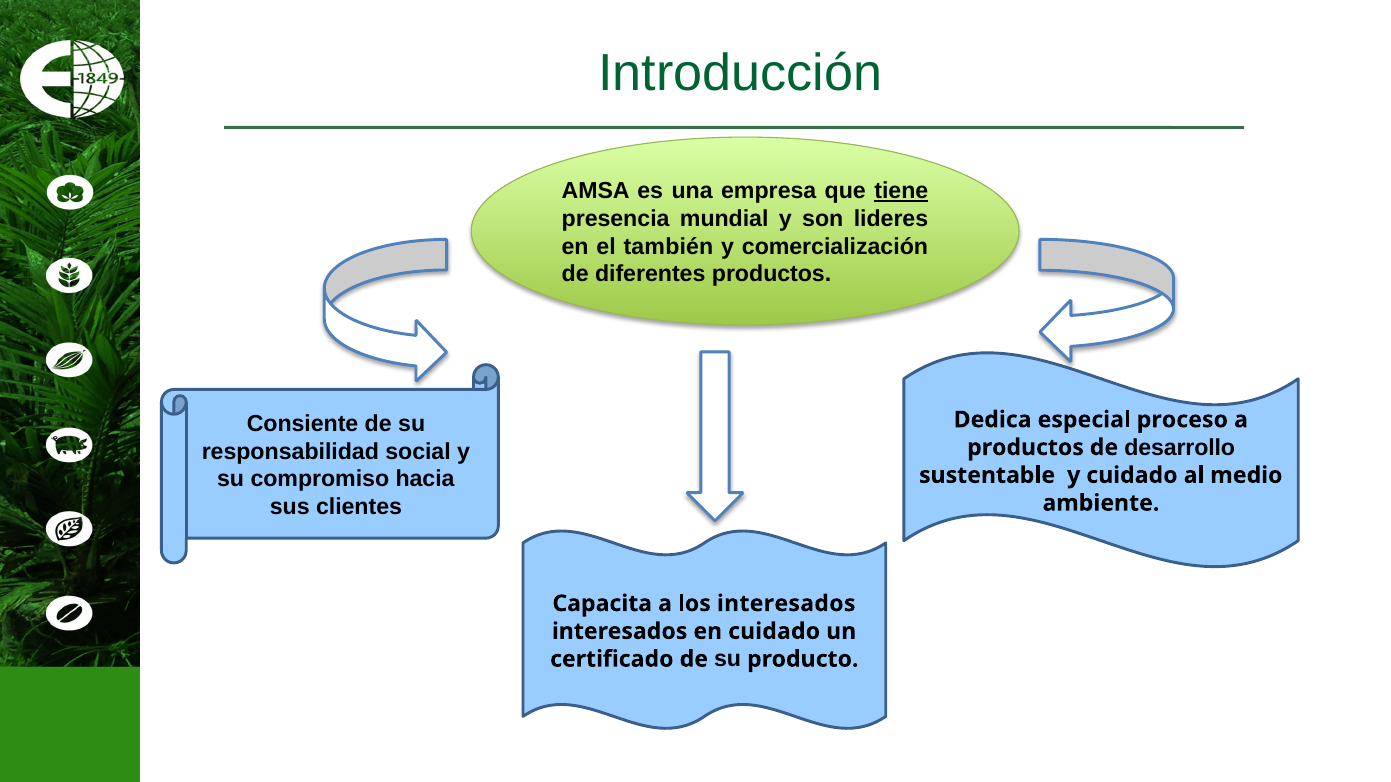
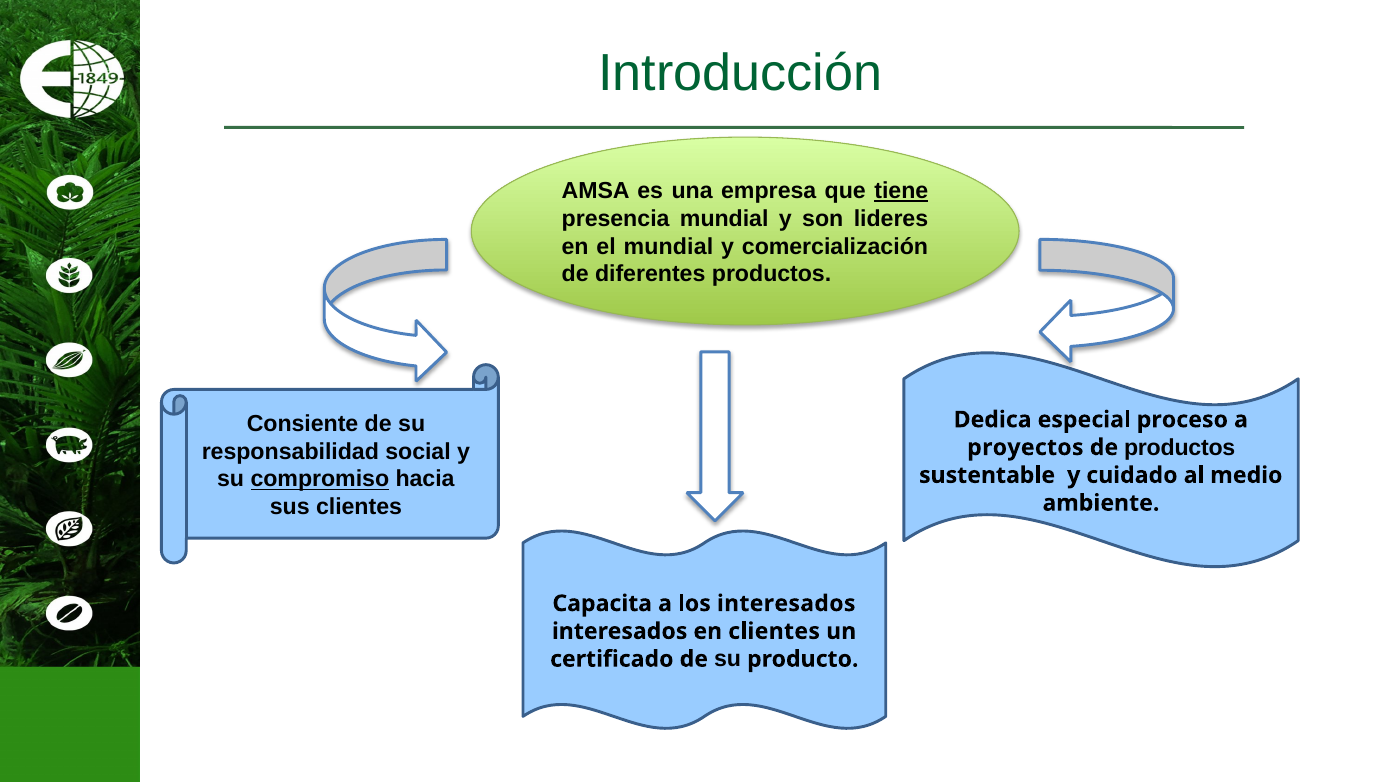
el también: también -> mundial (668, 247)
productos: productos -> proyectos (1025, 448)
de desarrollo: desarrollo -> productos (1180, 448)
compromiso underline: none -> present (320, 480)
en cuidado: cuidado -> clientes (774, 632)
